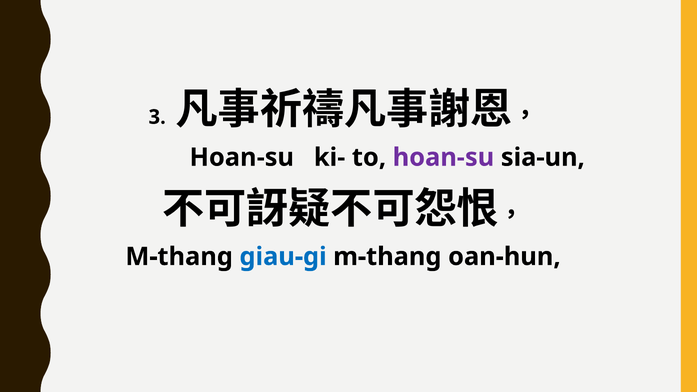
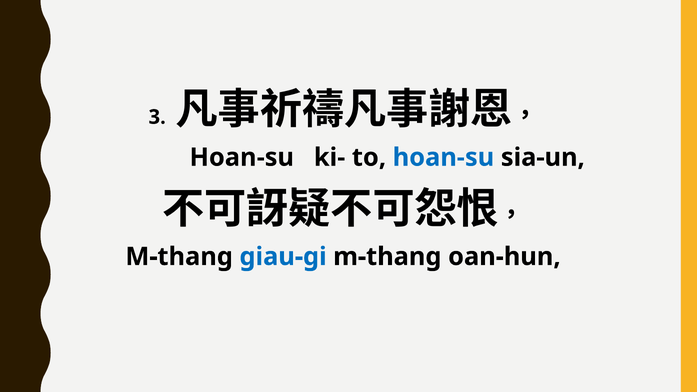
hoan-su colour: purple -> blue (443, 157)
